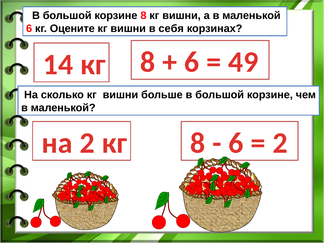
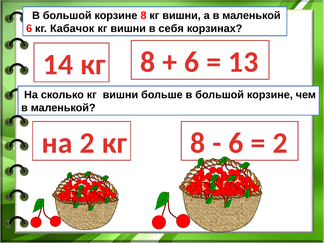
Оцените: Оцените -> Кабачок (72, 28)
49: 49 -> 13 (243, 62)
